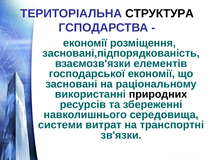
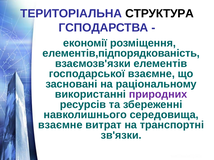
засновані,підпорядкованість: засновані,підпорядкованість -> елементів,підпорядкованість (121, 53)
господарської економії: економії -> взаємне (151, 74)
природних colour: black -> purple (158, 95)
системи: системи -> взаємне (60, 125)
